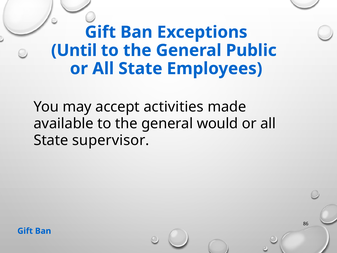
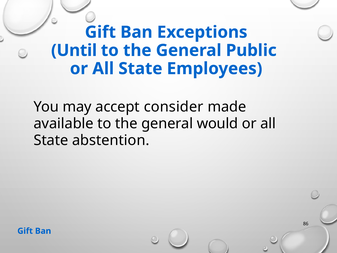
activities: activities -> consider (174, 107)
supervisor: supervisor -> abstention (111, 140)
